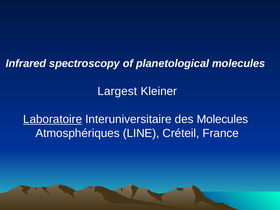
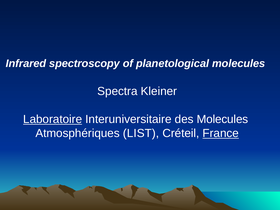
Largest: Largest -> Spectra (117, 91)
LINE: LINE -> LIST (141, 133)
France underline: none -> present (221, 133)
